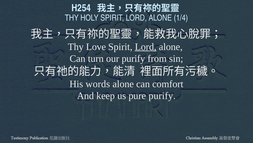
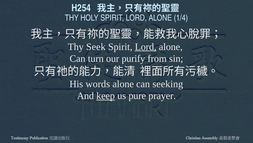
Love: Love -> Seek (96, 47)
comfort: comfort -> seeking (168, 84)
keep underline: none -> present (106, 95)
pure purify: purify -> prayer (162, 95)
